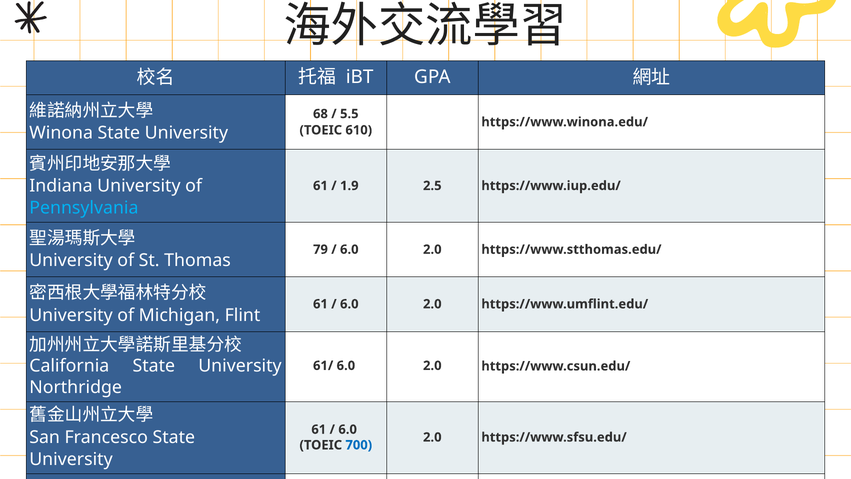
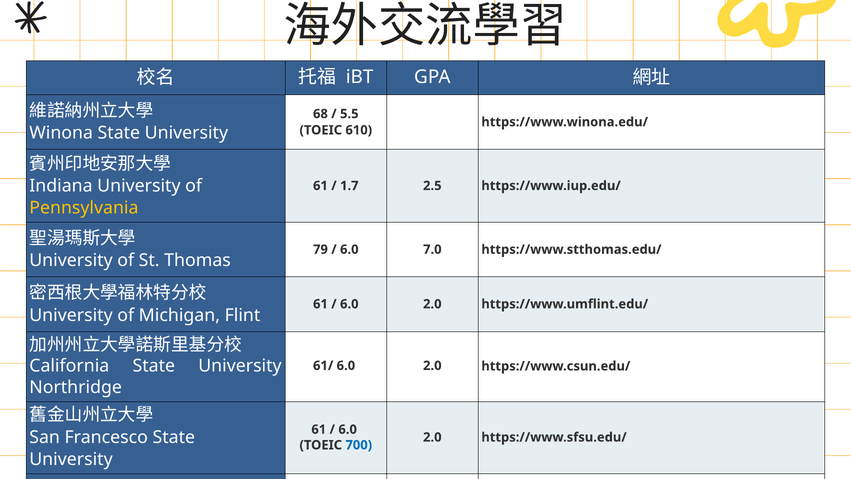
1.9: 1.9 -> 1.7 (349, 186)
Pennsylvania colour: light blue -> yellow (84, 208)
2.0: 2.0 -> 7.0 (432, 249)
